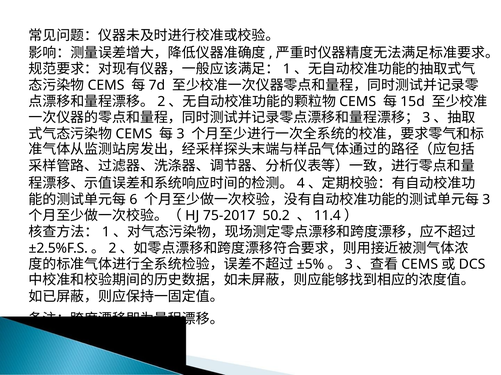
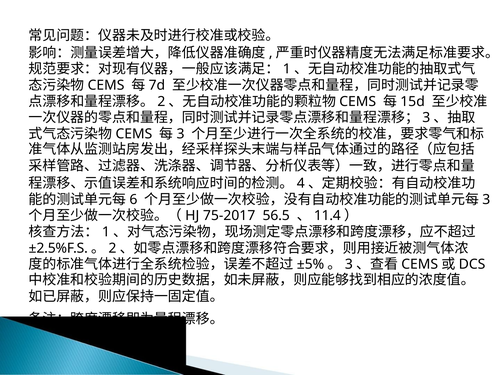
50.2: 50.2 -> 56.5 (276, 216)
